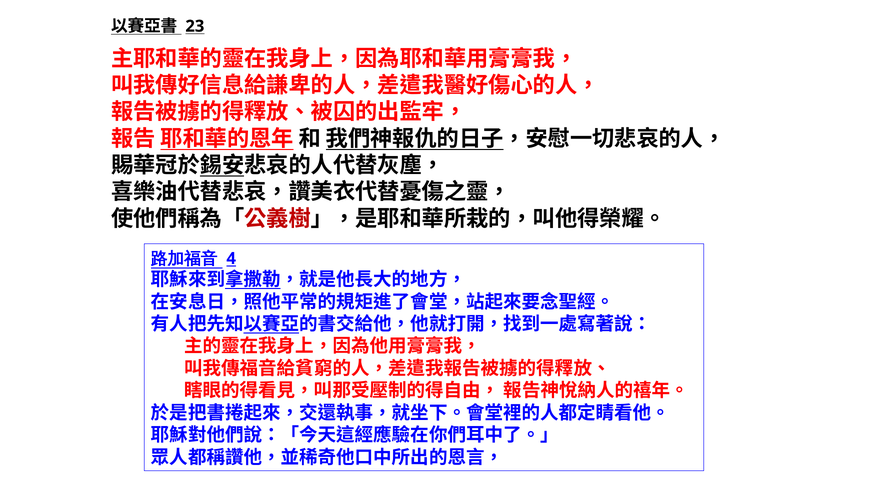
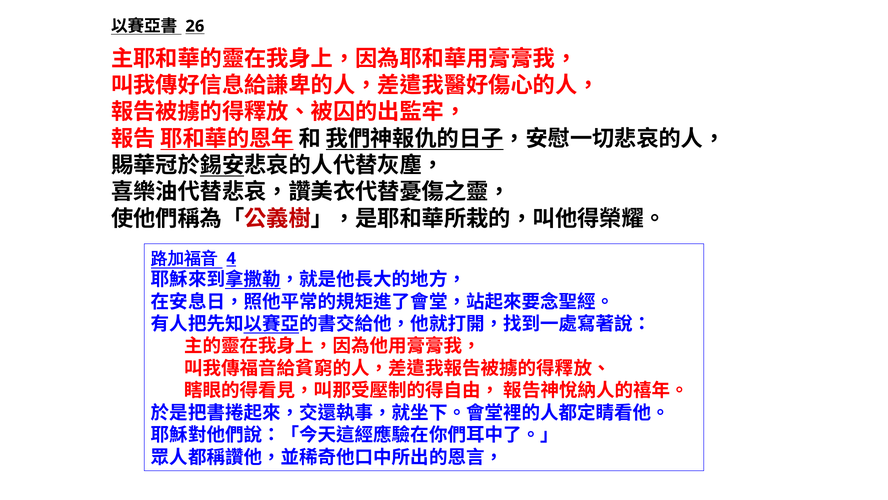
23: 23 -> 26 (195, 26)
